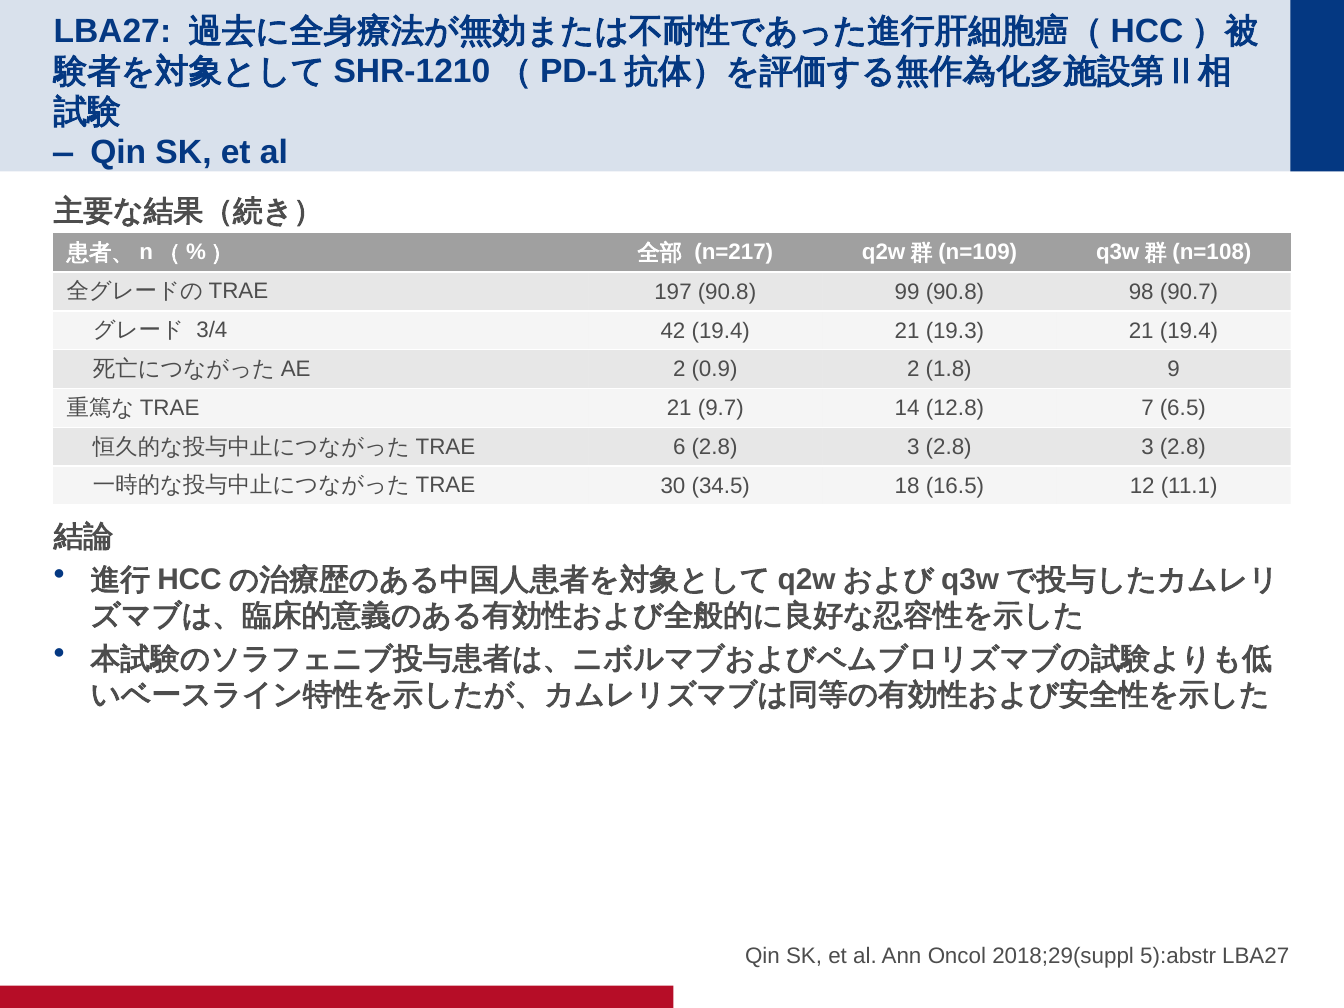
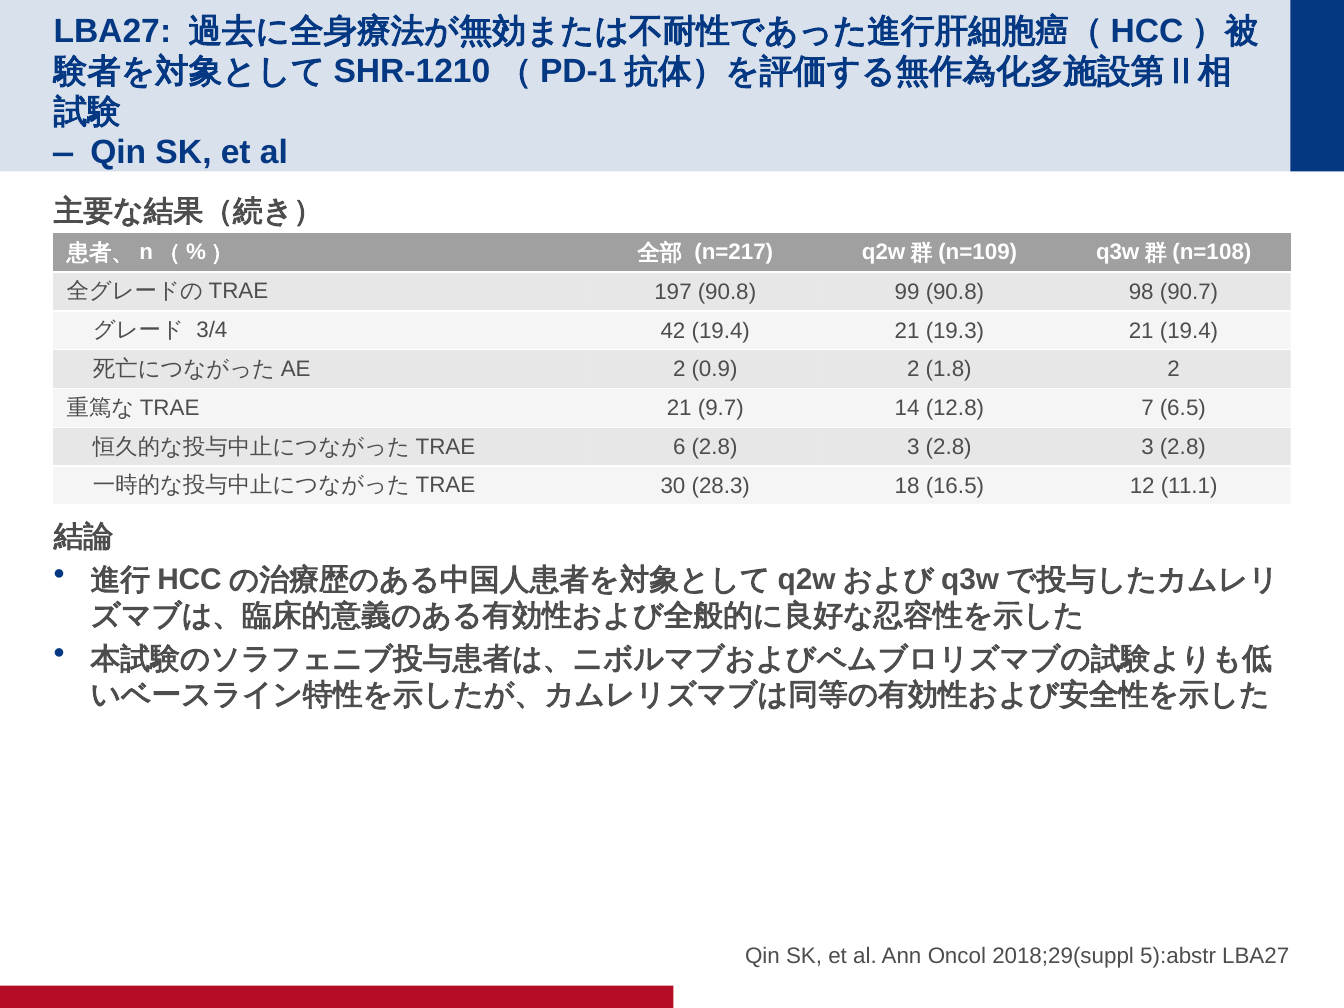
1.8 9: 9 -> 2 (1174, 370)
34.5: 34.5 -> 28.3 (721, 486)
